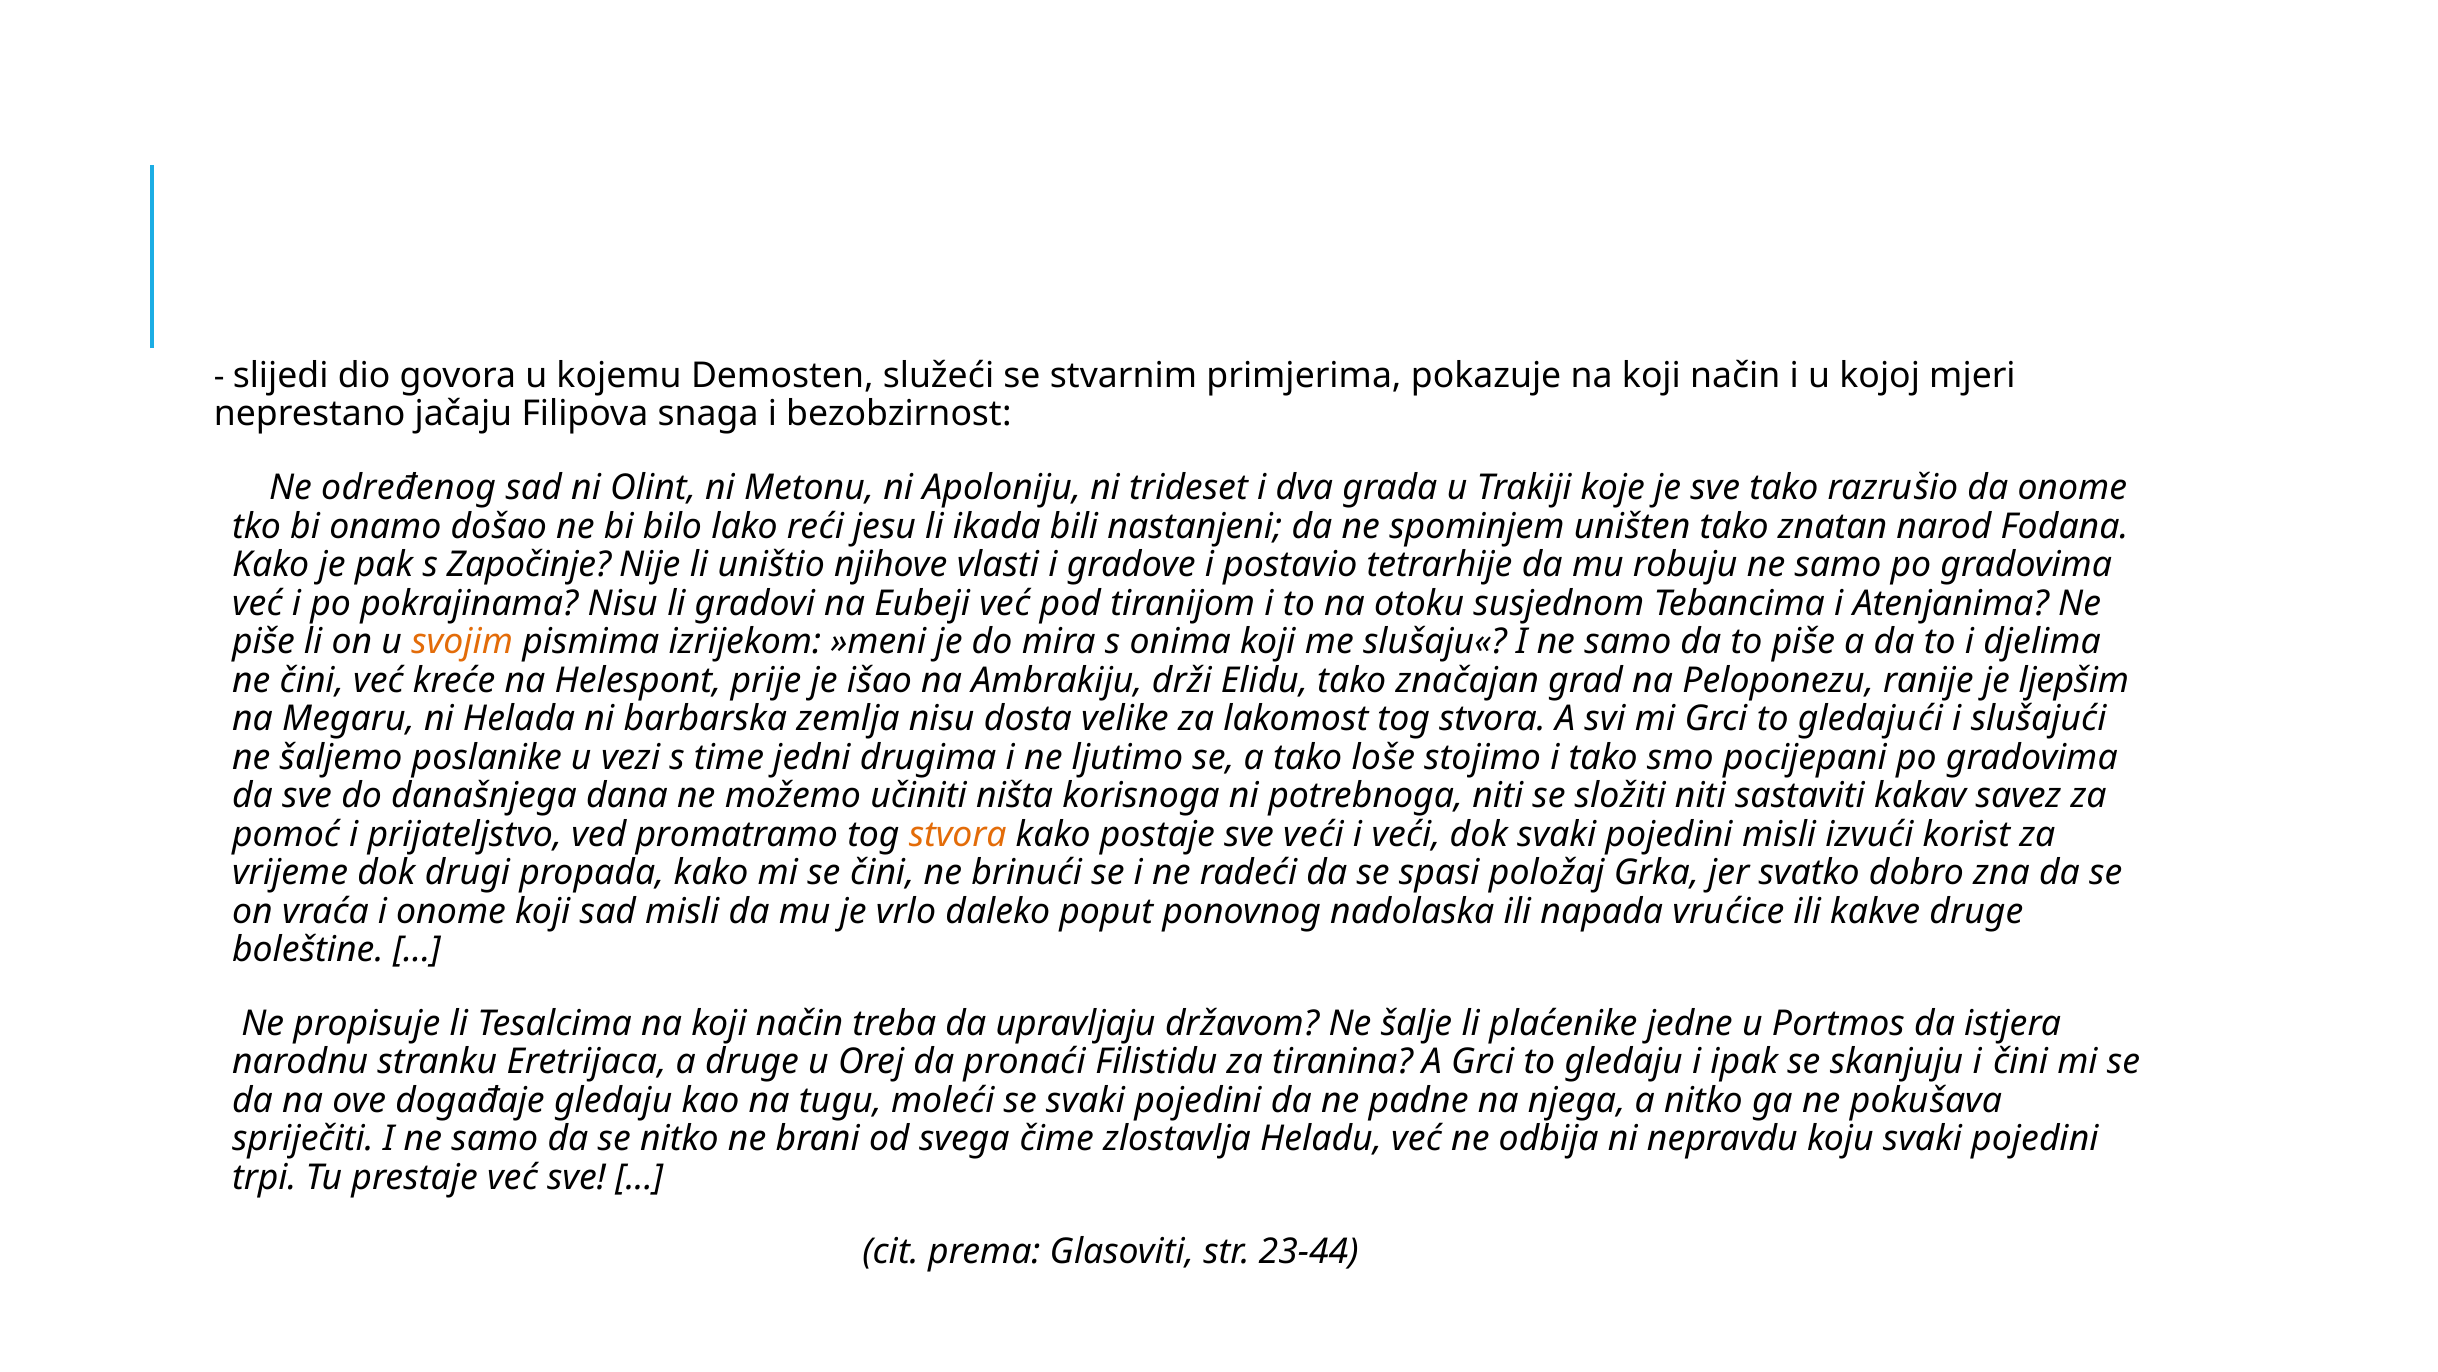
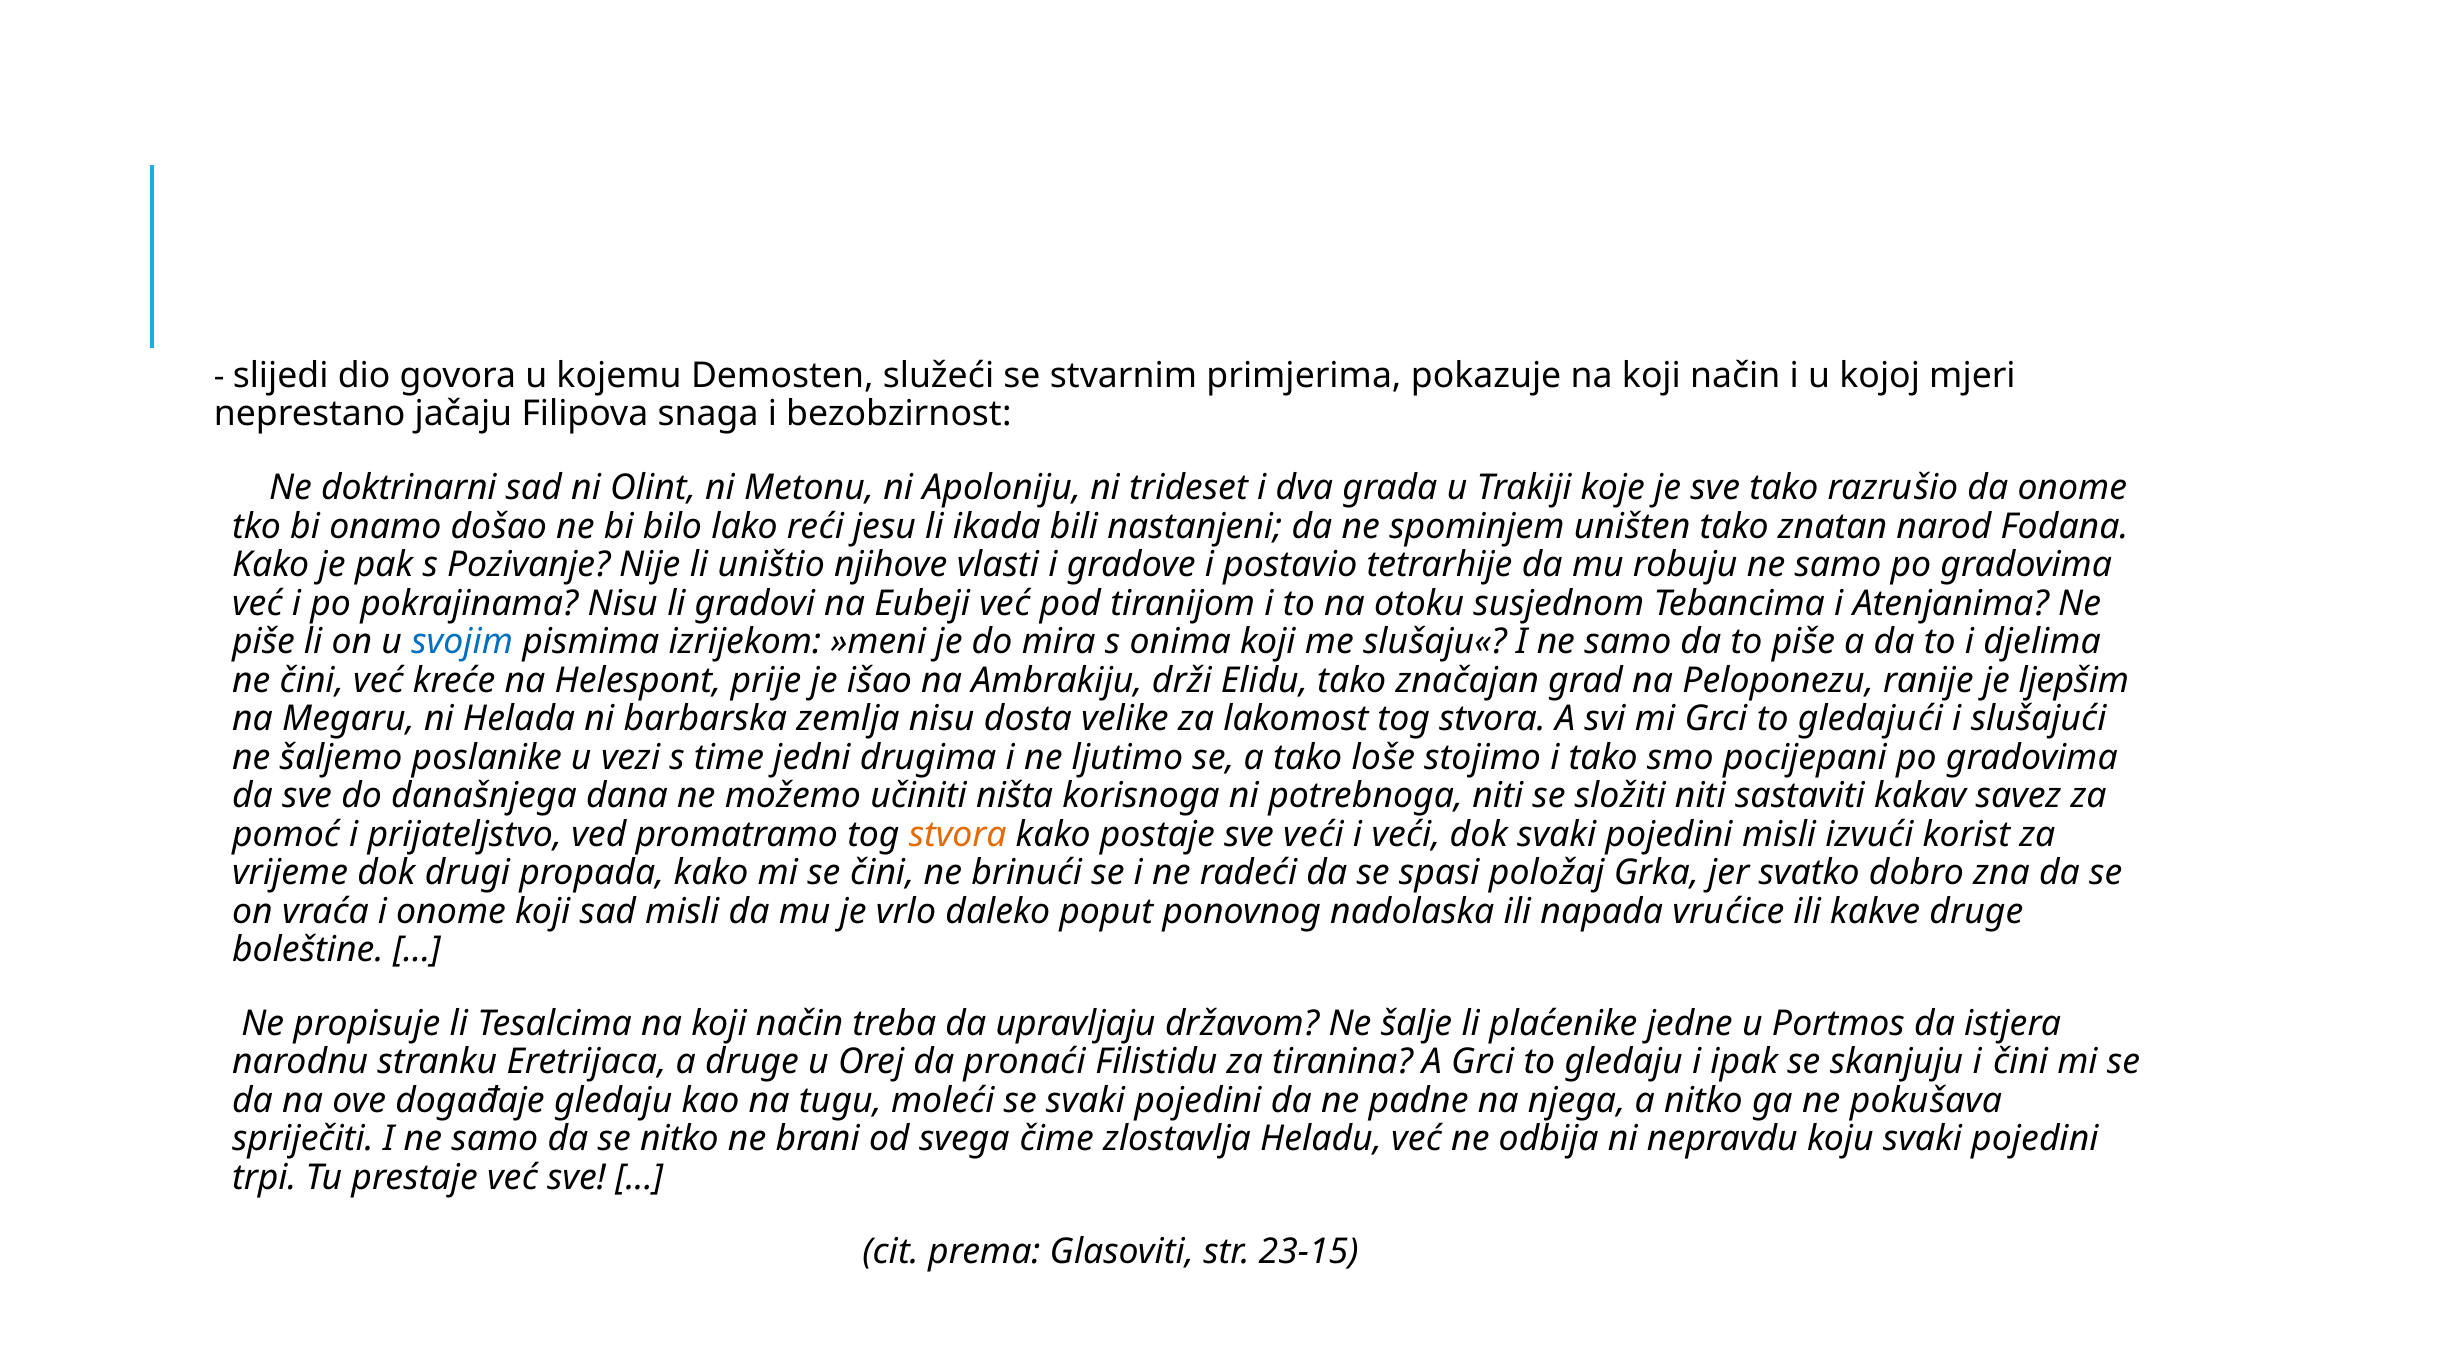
određenog: određenog -> doktrinarni (409, 488)
Započinje: Započinje -> Pozivanje (529, 565)
svojim colour: orange -> blue (462, 642)
23-44: 23-44 -> 23-15 (1309, 1251)
